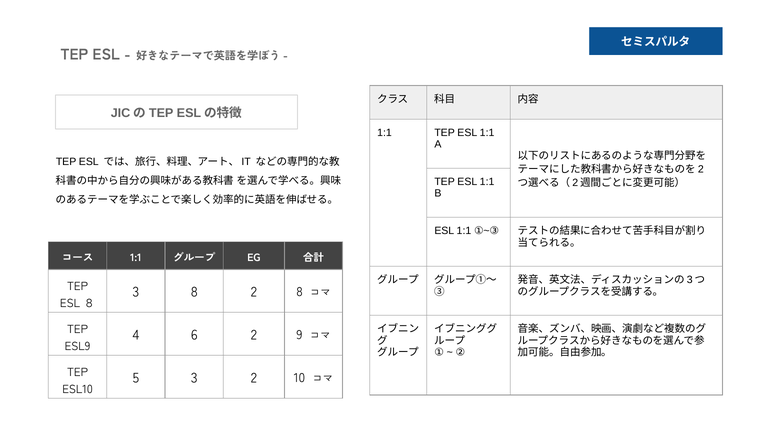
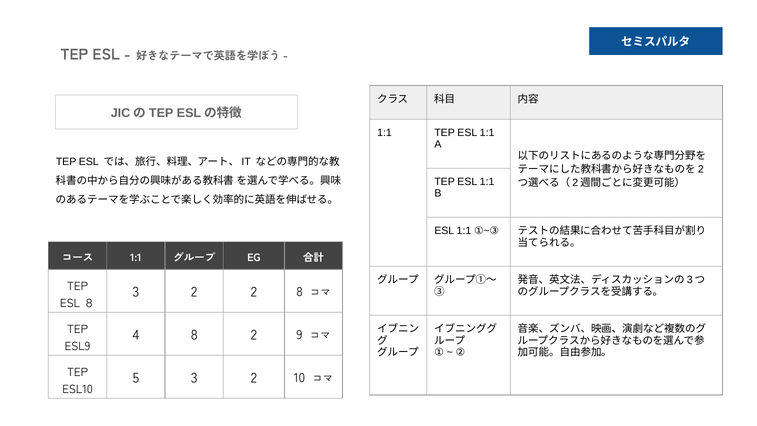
8: 8 -> 2 (194, 292)
4 6: 6 -> 8 (194, 335)
